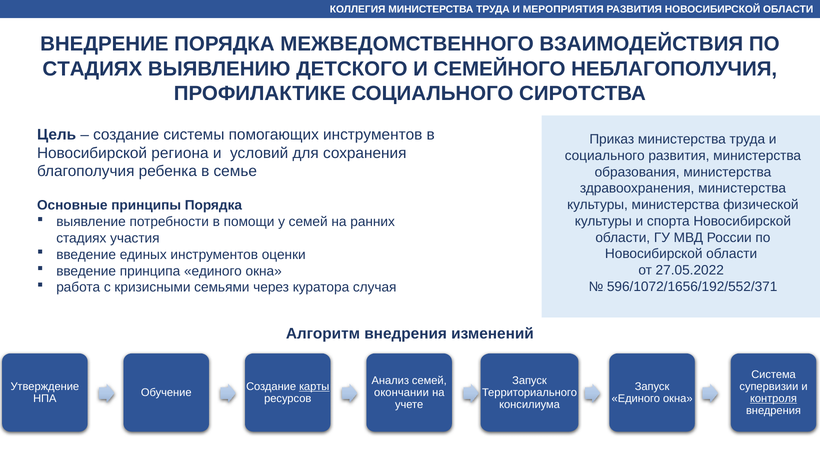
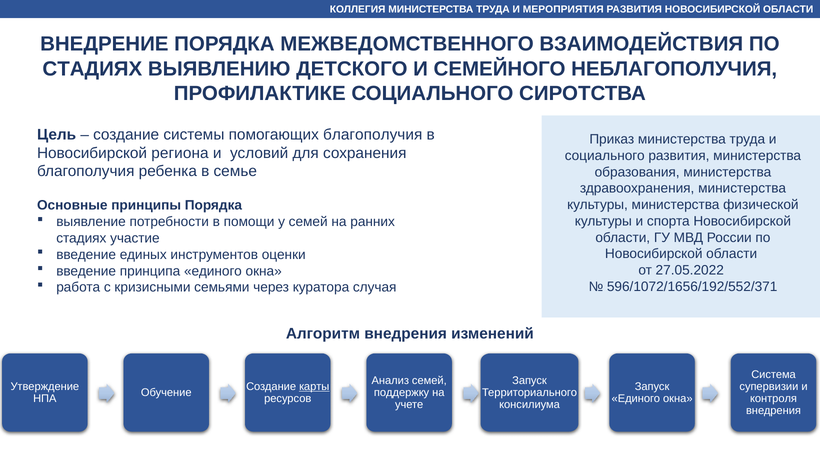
помогающих инструментов: инструментов -> благополучия (373, 135)
участия: участия -> участие (135, 238)
окончании: окончании -> поддержку (402, 393)
контроля underline: present -> none (774, 399)
